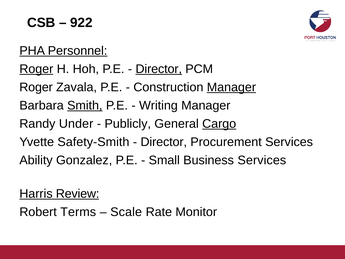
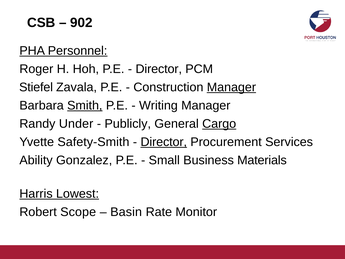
922: 922 -> 902 (81, 23)
Roger underline: present -> none (36, 69)
Director underline: present -> none (159, 69)
Roger: Roger -> Stiefel (36, 87)
Director underline: none -> present (164, 142)
Business Services: Services -> Materials (262, 160)
Review: Review -> Lowest (78, 194)
Terms: Terms -> Scope (78, 212)
Scale: Scale -> Basin (126, 212)
